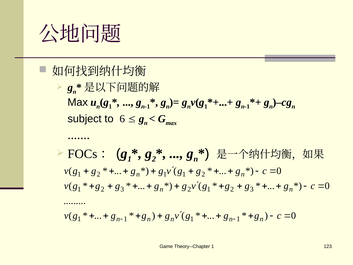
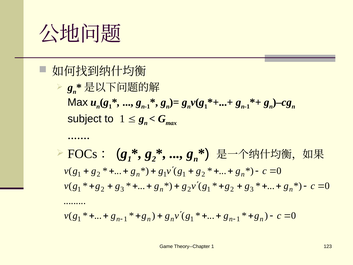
to 6: 6 -> 1 (122, 119)
